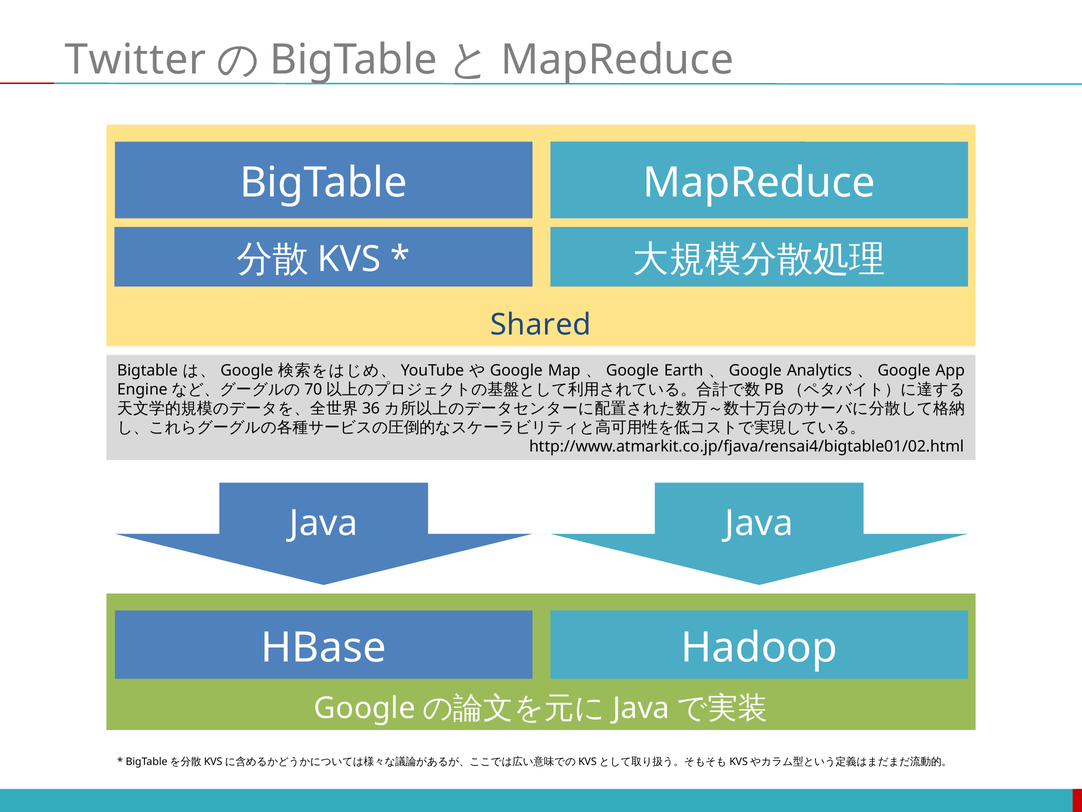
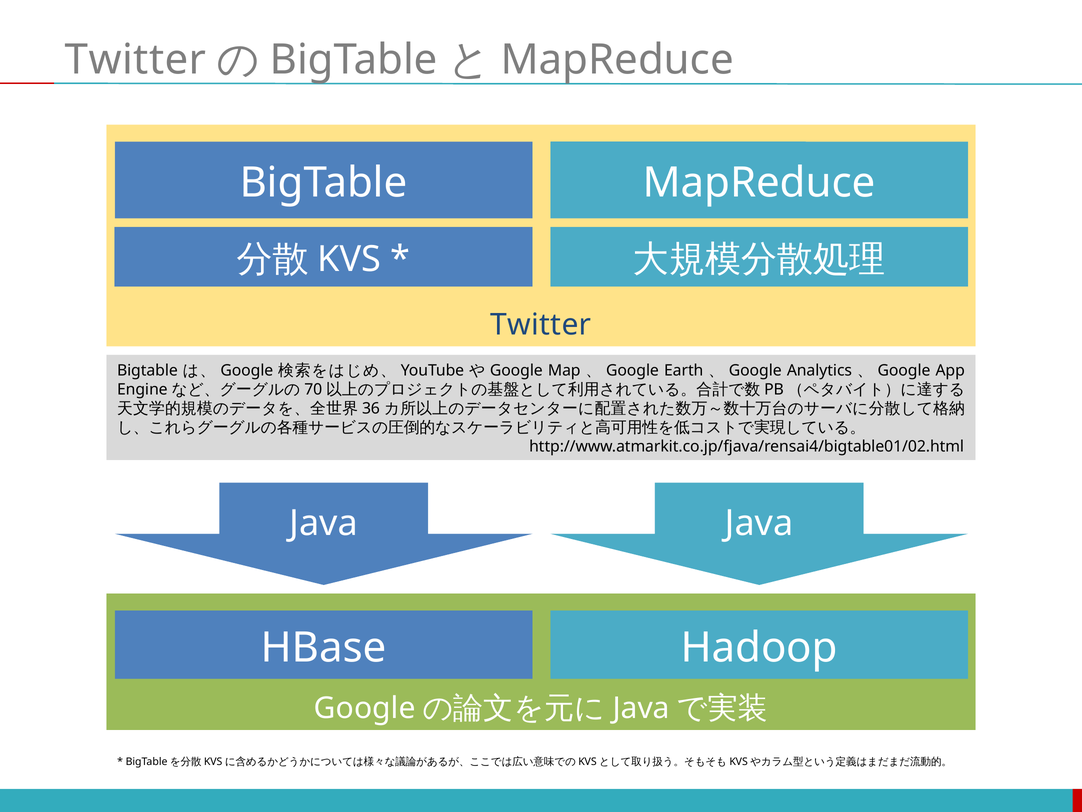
Shared: Shared -> Twitter (541, 325)
